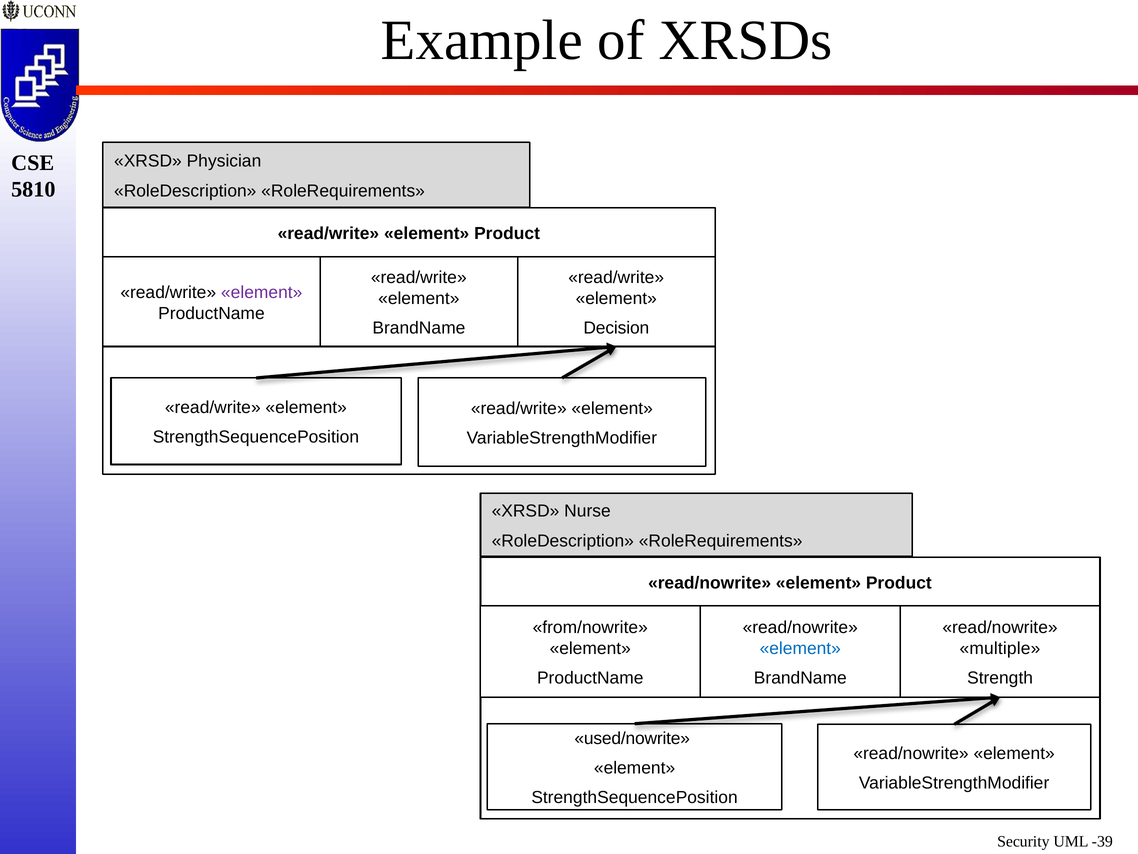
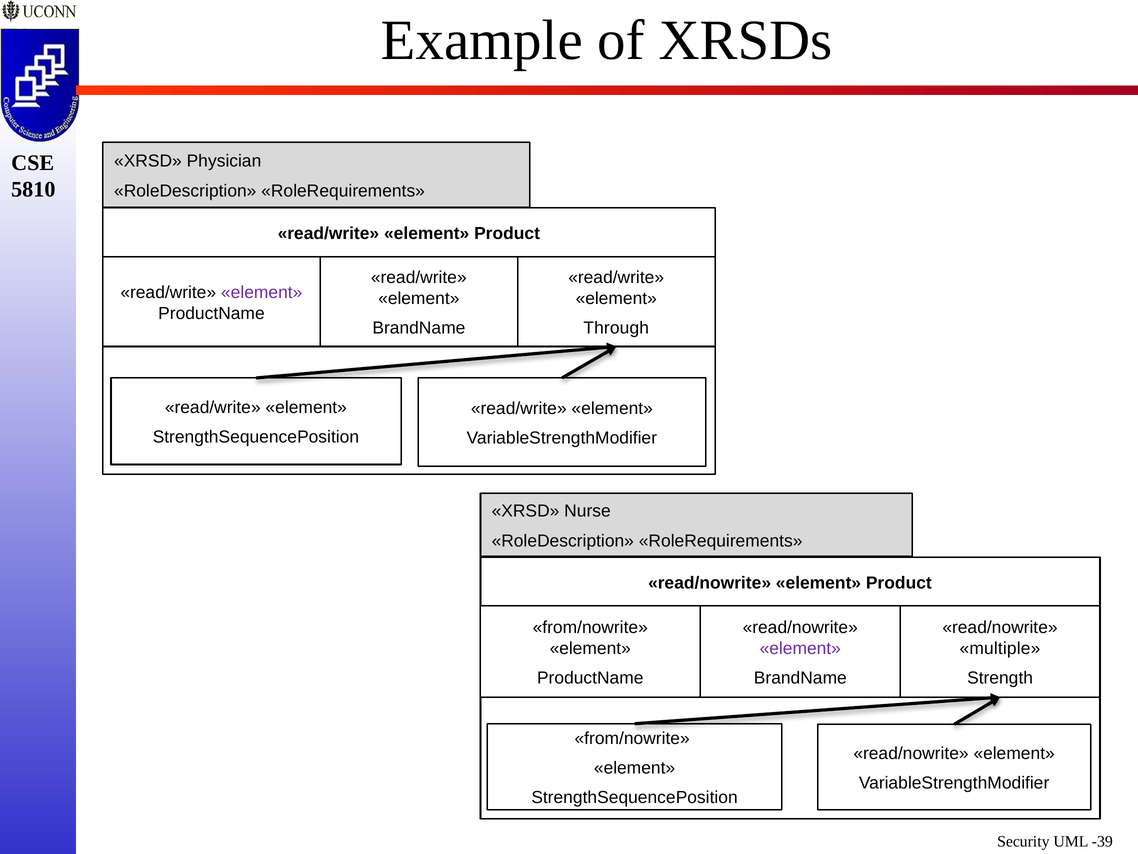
Decision: Decision -> Through (616, 328)
element colour: blue -> purple (800, 648)
used/nowrite: used/nowrite -> from/nowrite (632, 738)
